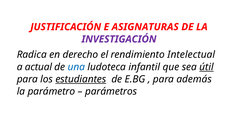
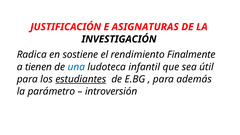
INVESTIGACIÓN colour: purple -> black (119, 39)
derecho: derecho -> sostiene (80, 55)
Intelectual: Intelectual -> Finalmente (191, 55)
actual: actual -> tienen (38, 67)
útil underline: present -> none (206, 67)
parámetros: parámetros -> introversión (111, 91)
